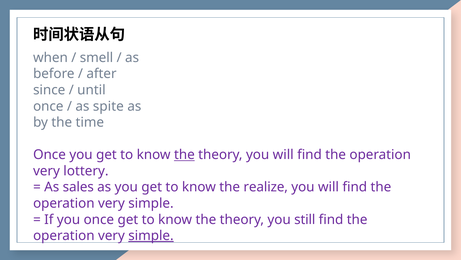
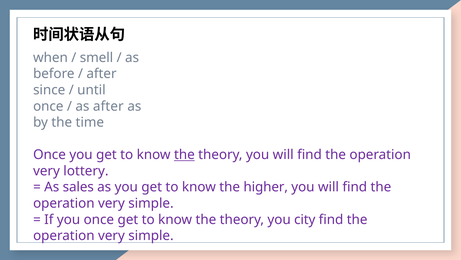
as spite: spite -> after (108, 106)
realize: realize -> higher (266, 187)
still: still -> city (305, 219)
simple underline: present -> none (151, 235)
